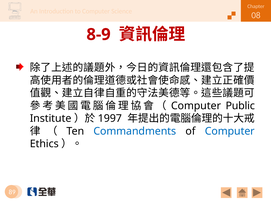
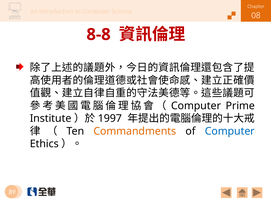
8-9: 8-9 -> 8-8 (99, 34)
Public: Public -> Prime (240, 105)
Commandments colour: blue -> orange (135, 131)
